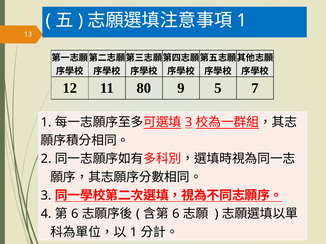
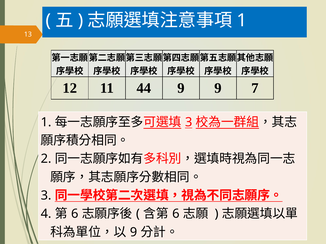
80: 80 -> 44 (144, 88)
9 5: 5 -> 9 (218, 88)
1: 1 -> 9 (134, 233)
